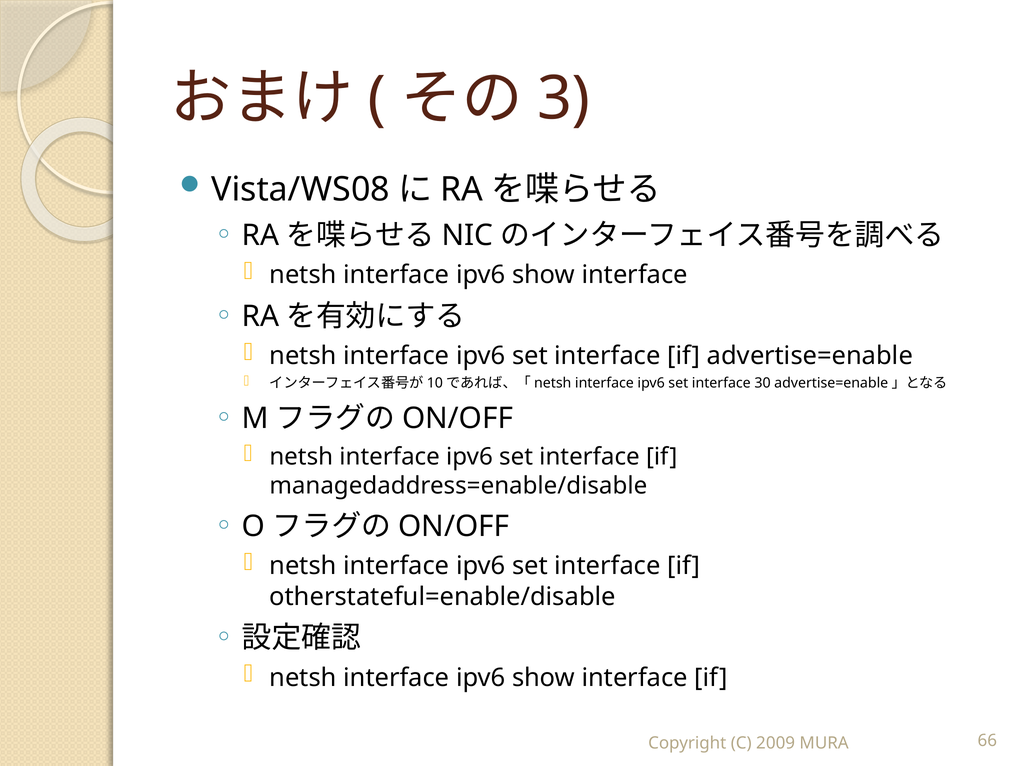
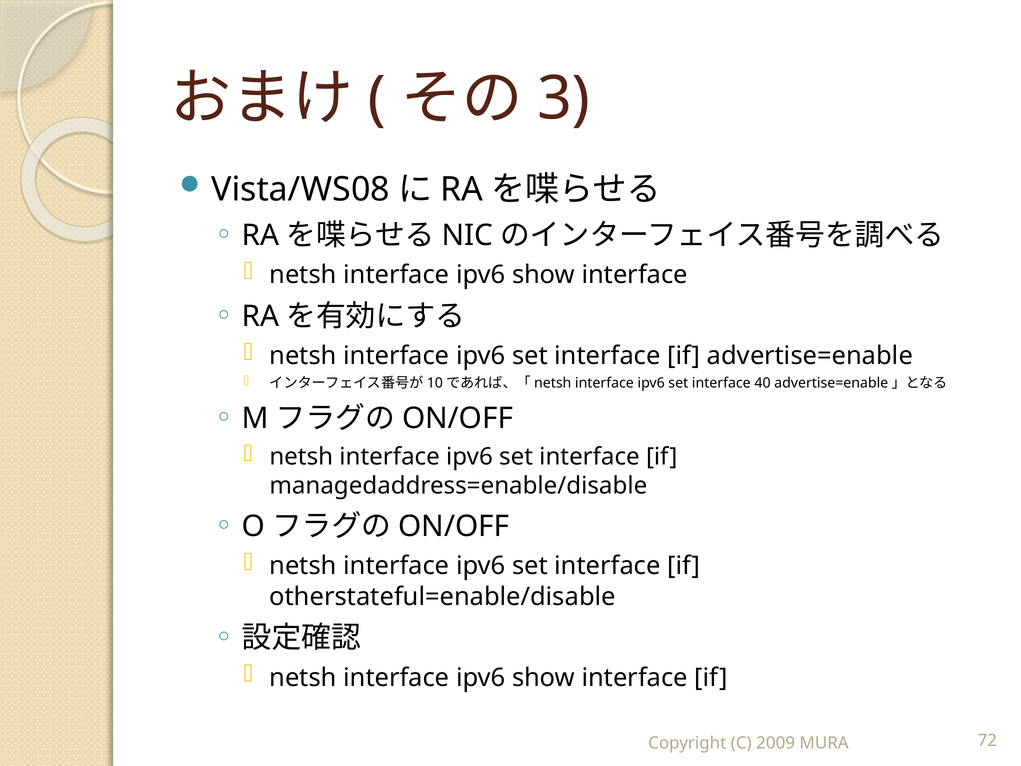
30: 30 -> 40 (763, 383)
66: 66 -> 72 (987, 740)
